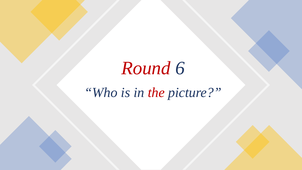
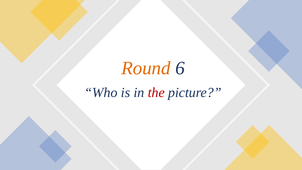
Round colour: red -> orange (146, 68)
